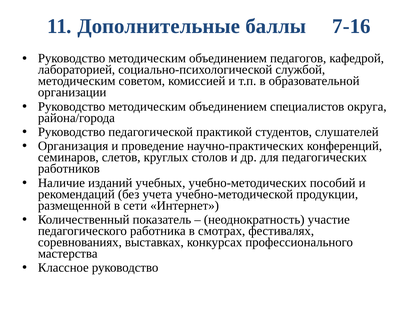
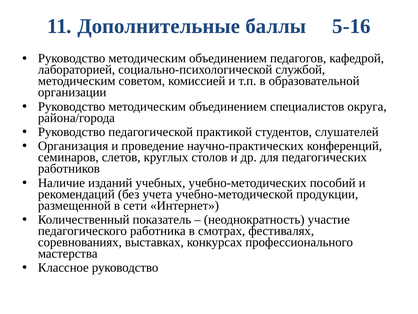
7-16: 7-16 -> 5-16 (351, 26)
